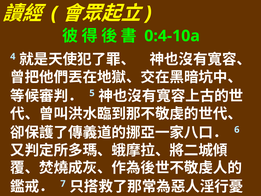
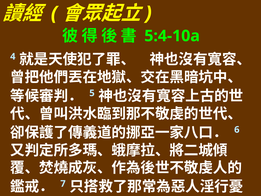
0:4-10a: 0:4-10a -> 5:4-10a (172, 36)
